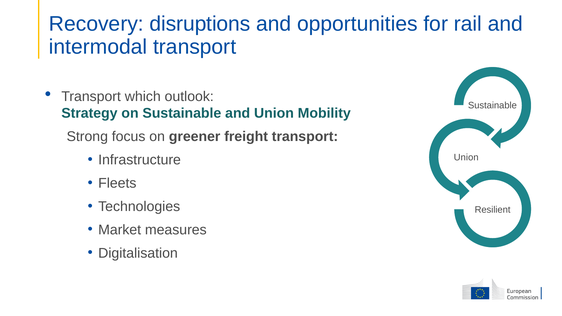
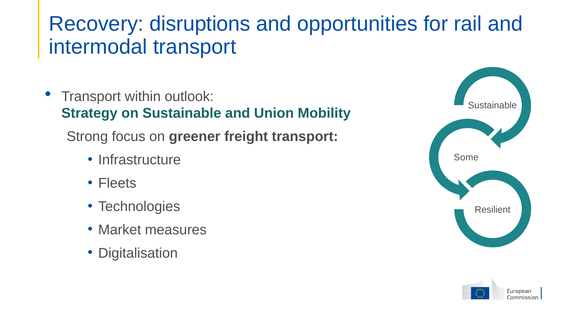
which: which -> within (143, 97)
Union: Union -> Some (466, 158)
